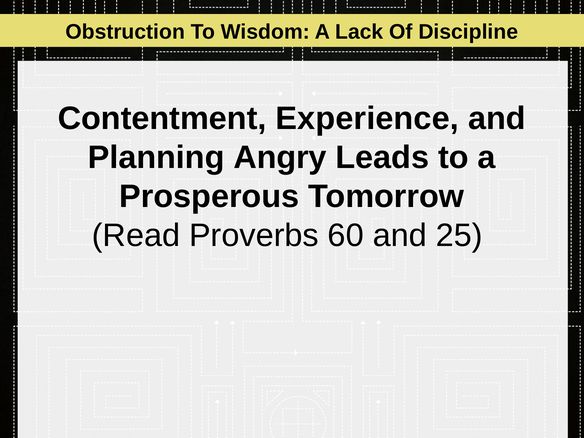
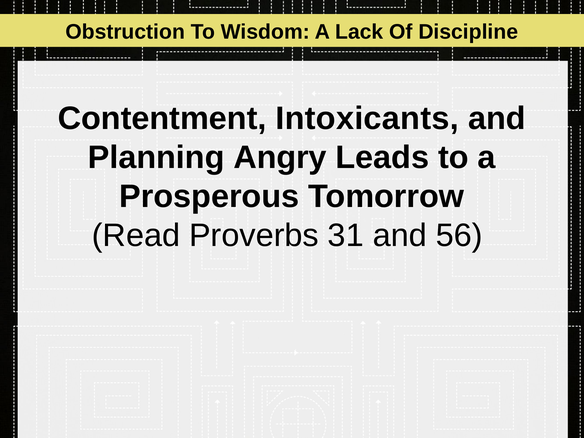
Experience: Experience -> Intoxicants (367, 119)
60: 60 -> 31 (346, 235)
25: 25 -> 56 (459, 235)
